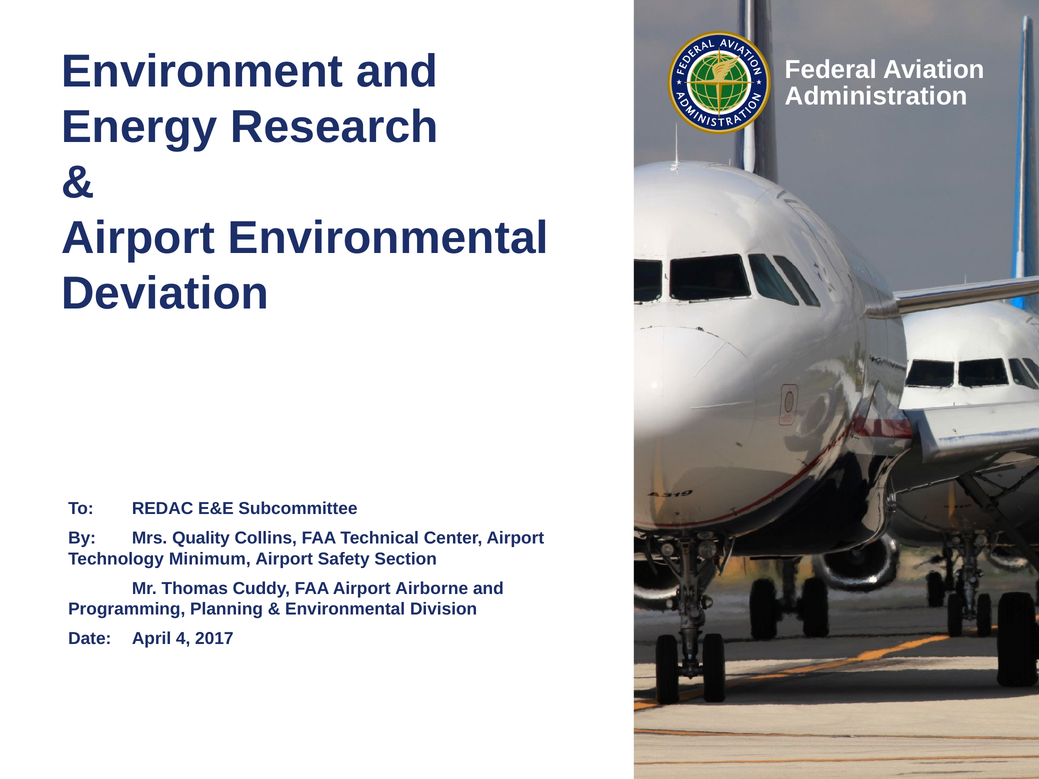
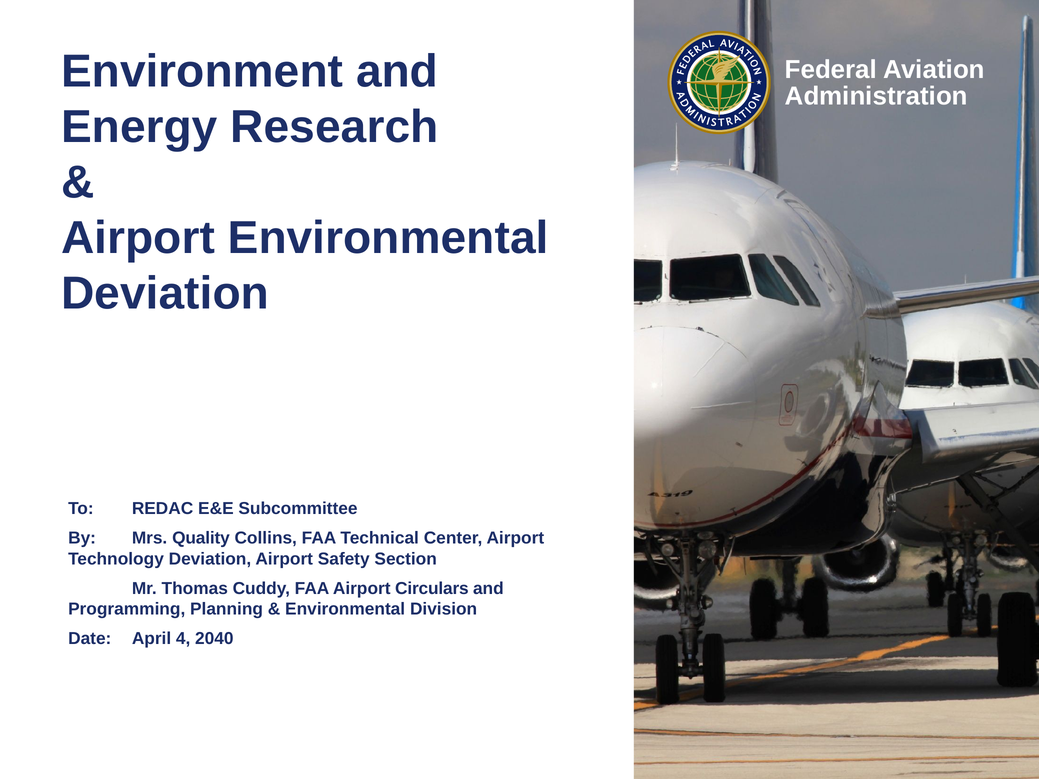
Technology Minimum: Minimum -> Deviation (210, 559)
Airborne: Airborne -> Circulars (432, 588)
2017: 2017 -> 2040 (214, 639)
